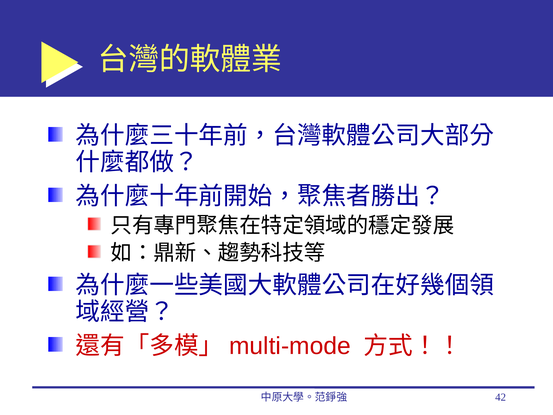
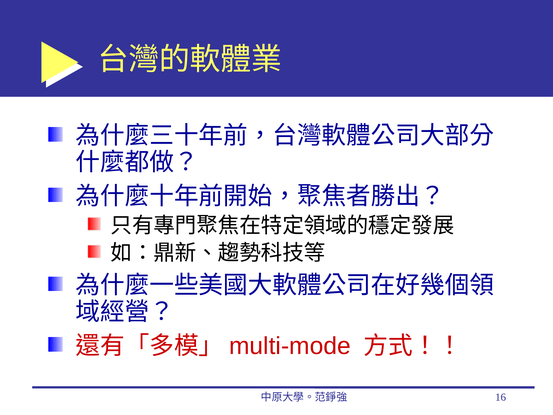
42: 42 -> 16 (501, 397)
